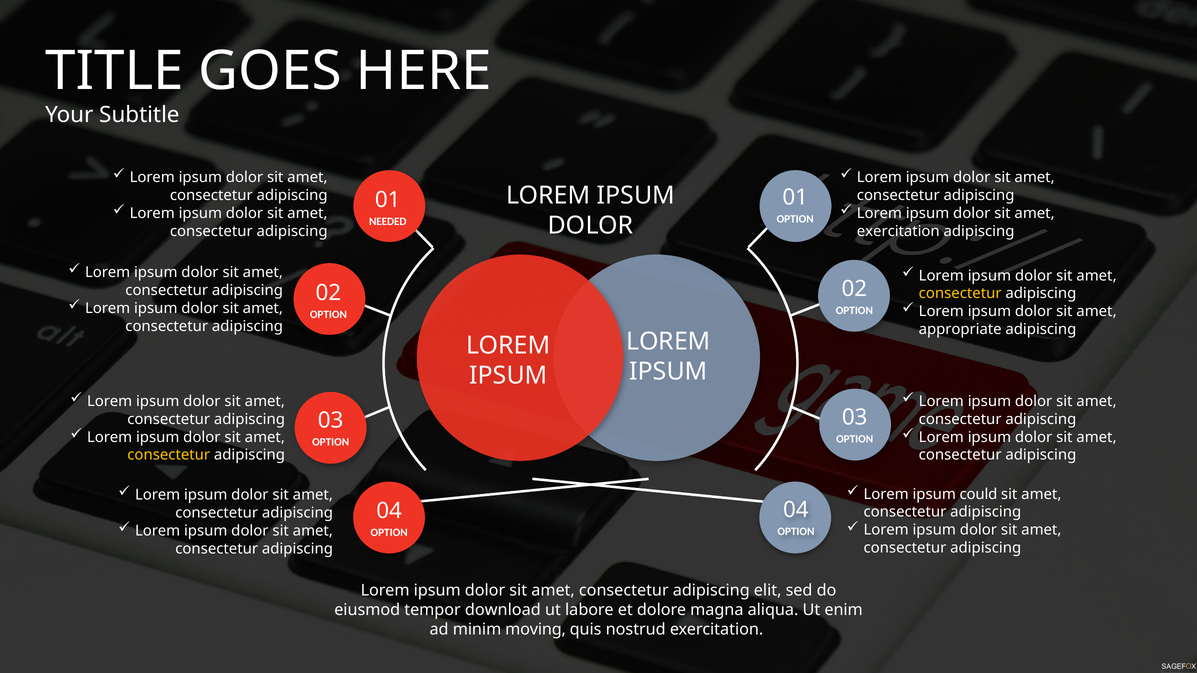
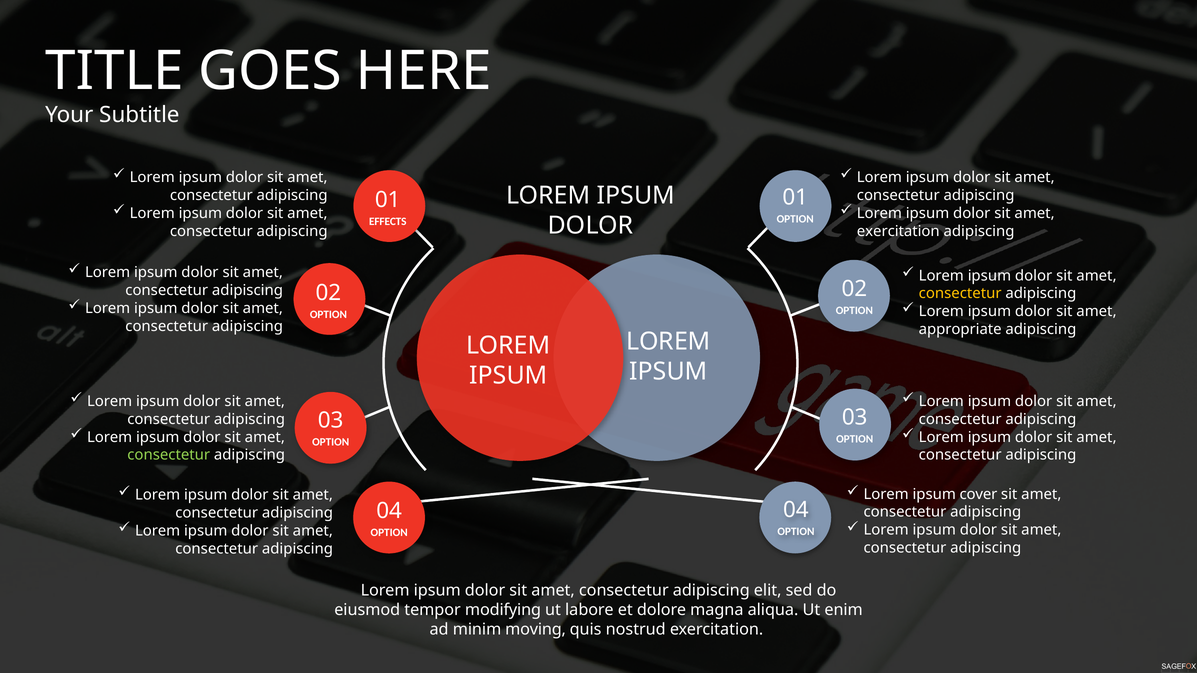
NEEDED: NEEDED -> EFFECTS (388, 221)
consectetur colour: yellow -> light green (169, 455)
could: could -> cover (978, 494)
download: download -> modifying (503, 610)
